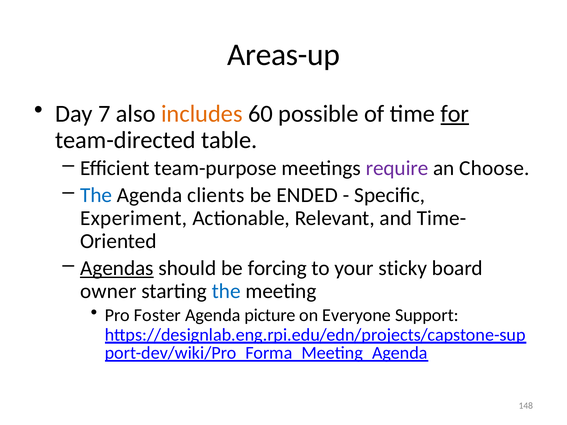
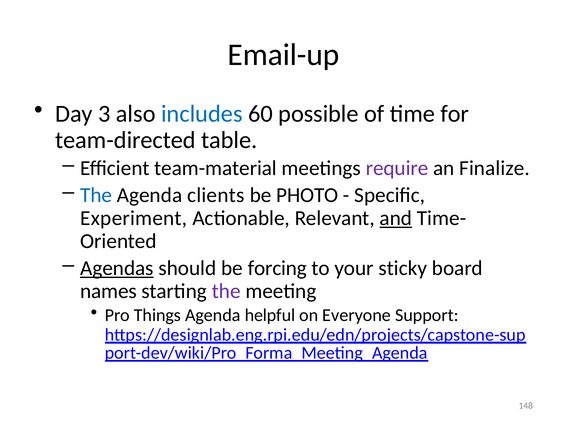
Areas-up: Areas-up -> Email-up (284, 55)
7: 7 -> 3 (104, 114)
includes colour: orange -> blue (202, 114)
for underline: present -> none (455, 114)
team-purpose: team-purpose -> team-material (216, 168)
Choose: Choose -> Finalize (495, 168)
ENDED: ENDED -> PHOTO (307, 195)
and underline: none -> present (396, 218)
owner: owner -> names (108, 291)
the colour: blue -> purple (226, 291)
Foster: Foster -> Things (157, 315)
picture: picture -> helpful (270, 315)
